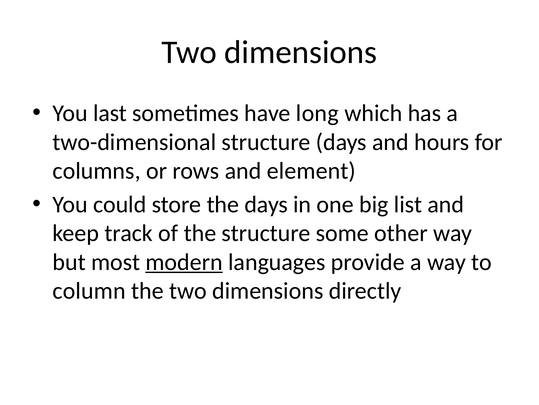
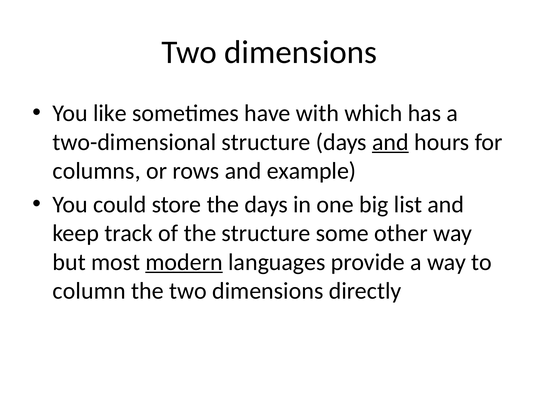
last: last -> like (110, 113)
long: long -> with (317, 113)
and underline: none -> present (390, 142)
element: element -> example (311, 171)
